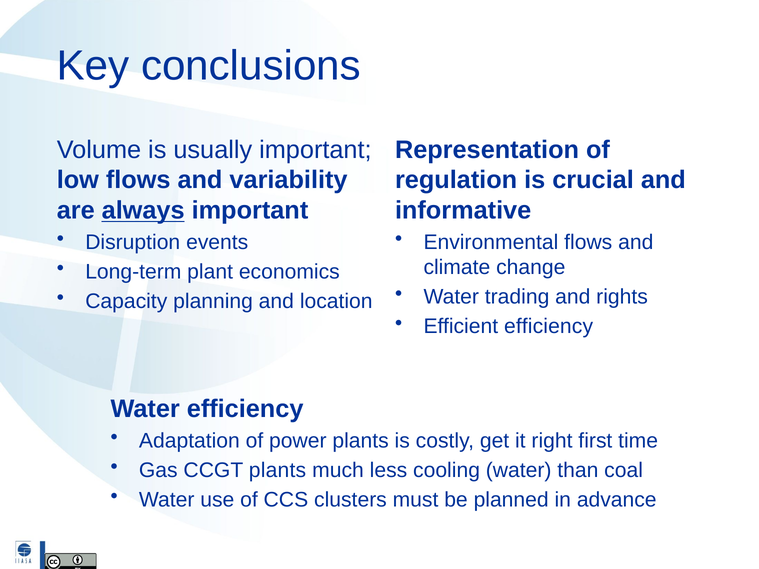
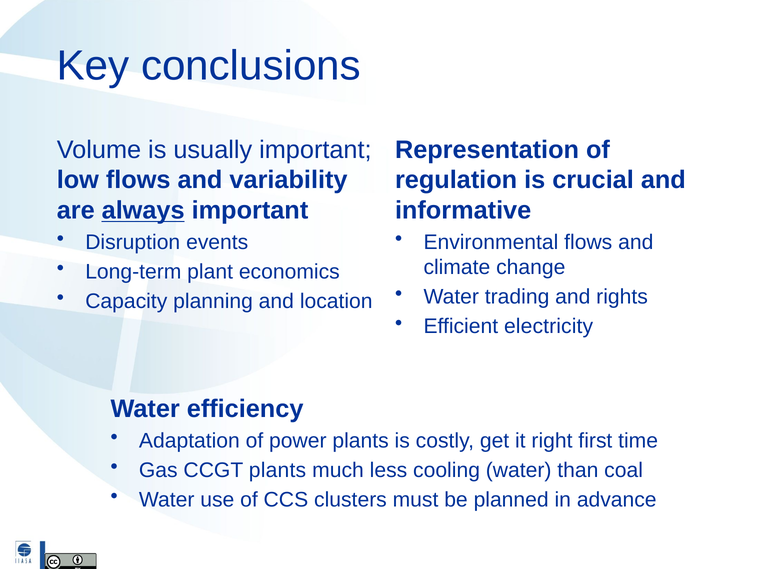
Efficient efficiency: efficiency -> electricity (549, 327)
